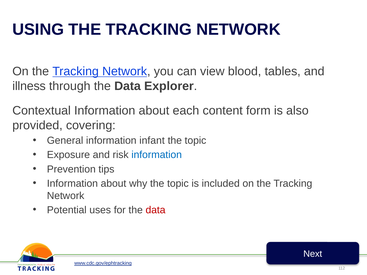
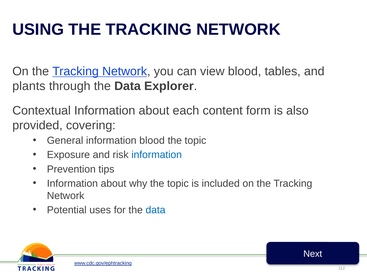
illness: illness -> plants (29, 86)
information infant: infant -> blood (152, 141)
data colour: red -> blue (156, 210)
